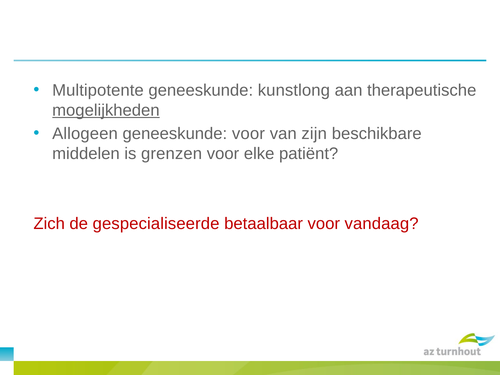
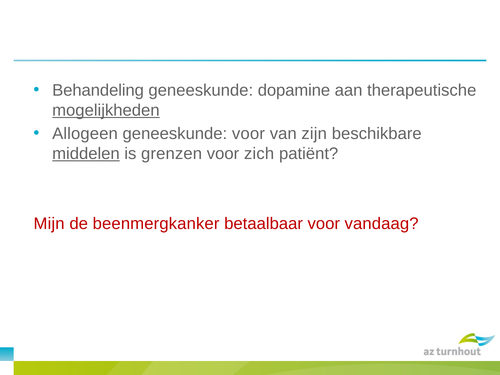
Multipotente: Multipotente -> Behandeling (98, 90)
kunstlong: kunstlong -> dopamine (294, 90)
middelen underline: none -> present (86, 154)
elke: elke -> zich (259, 154)
Zich: Zich -> Mijn (49, 224)
gespecialiseerde: gespecialiseerde -> beenmergkanker (156, 224)
